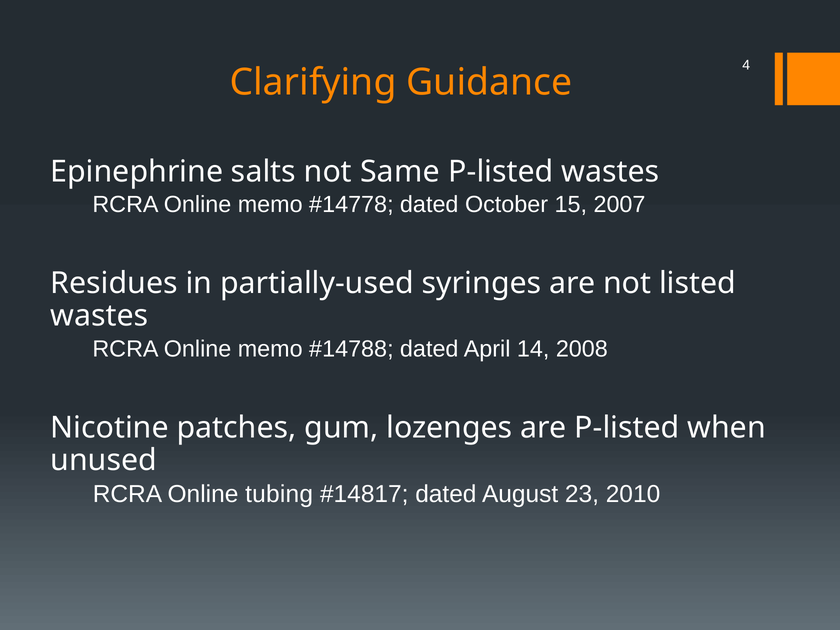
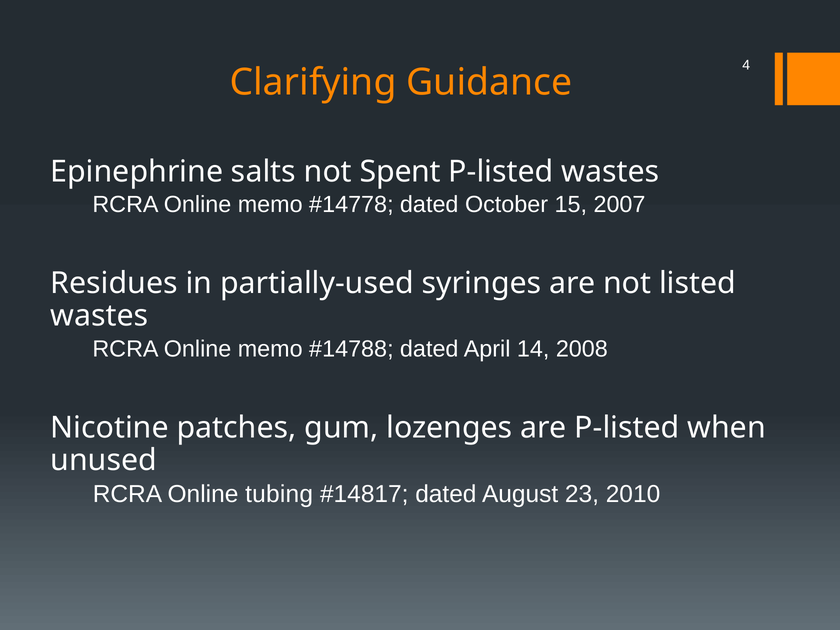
Same: Same -> Spent (400, 172)
